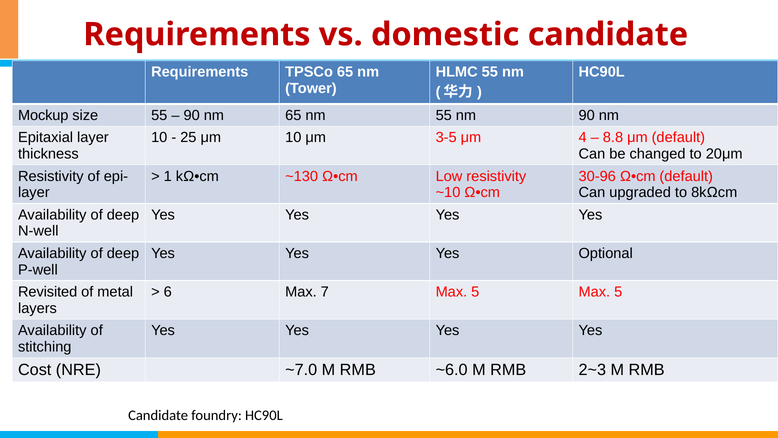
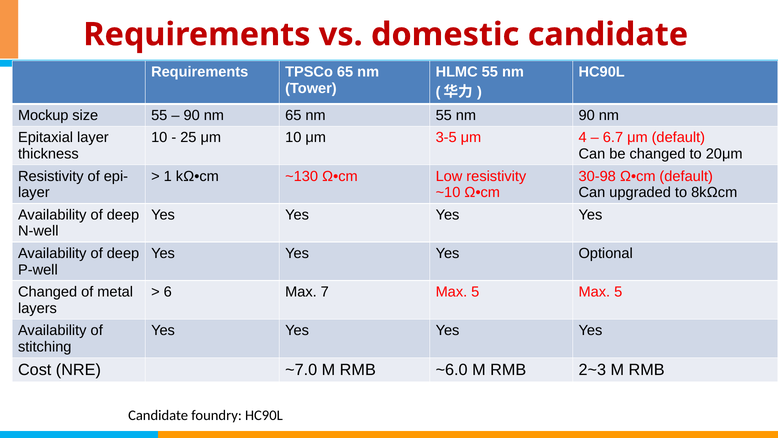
8.8: 8.8 -> 6.7 (613, 138)
30-96: 30-96 -> 30-98 (597, 176)
Revisited: Revisited -> Changed (48, 292)
